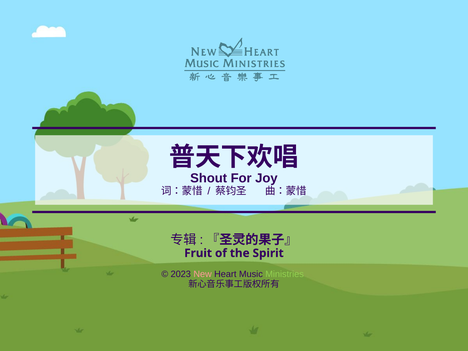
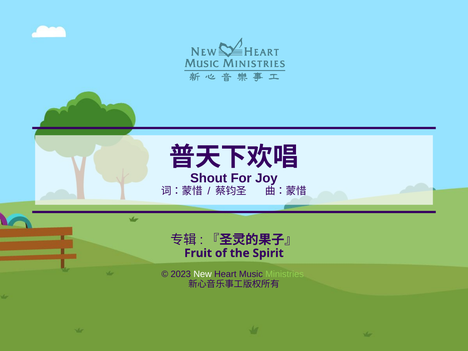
New colour: pink -> white (203, 274)
